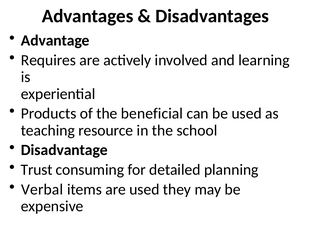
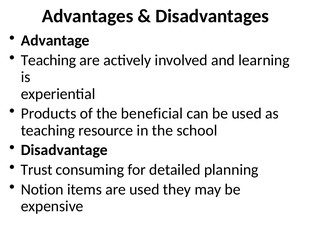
Requires: Requires -> Teaching (48, 60)
Verbal: Verbal -> Notion (42, 189)
